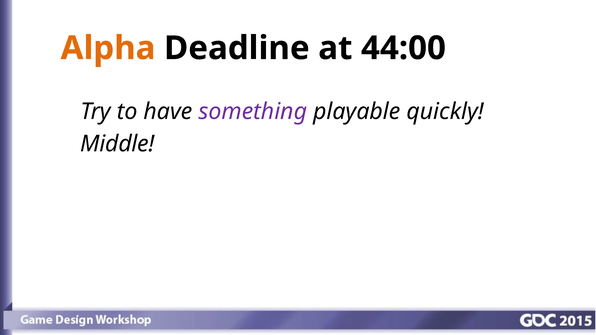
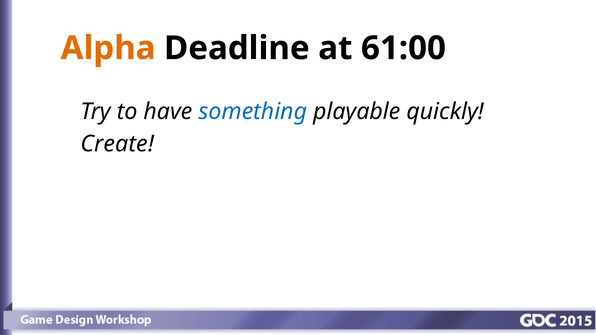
44:00: 44:00 -> 61:00 (403, 48)
something colour: purple -> blue (253, 112)
Middle: Middle -> Create (117, 144)
